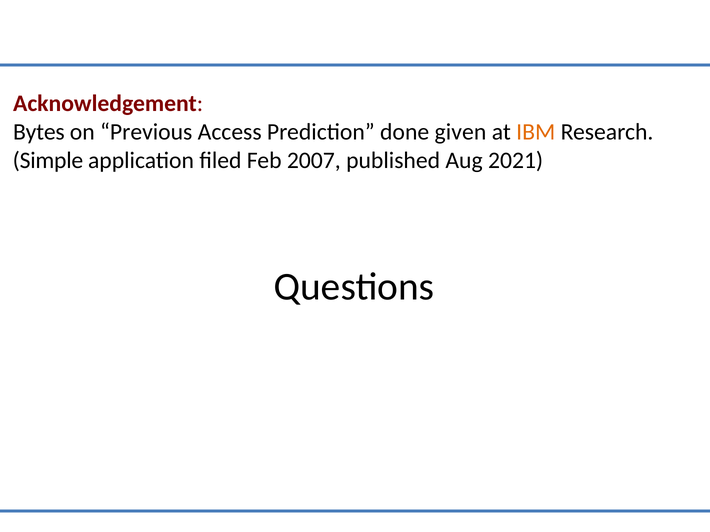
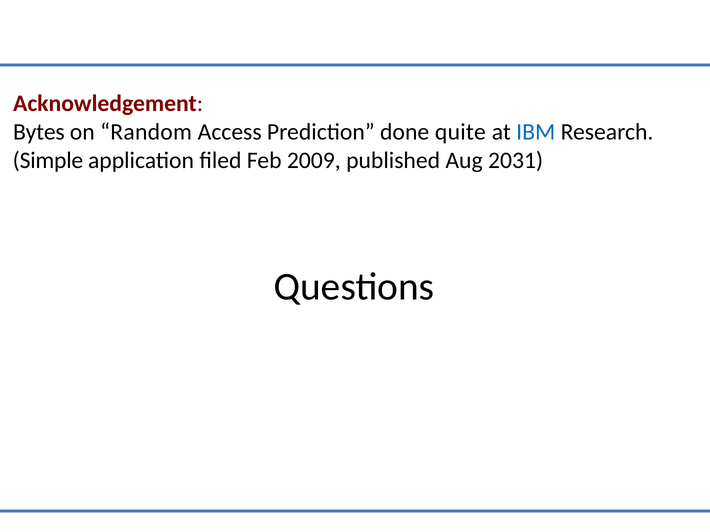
Previous: Previous -> Random (146, 132)
given: given -> quite (460, 132)
IBM colour: orange -> blue (536, 132)
2007: 2007 -> 2009 (314, 160)
2021: 2021 -> 2031 (516, 160)
